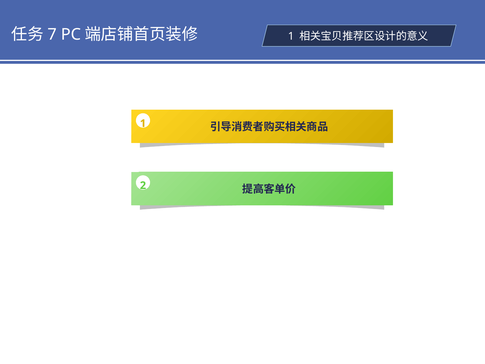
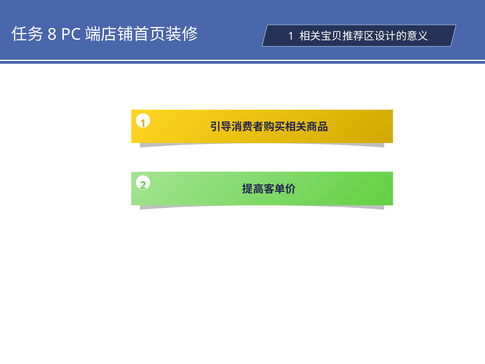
7: 7 -> 8 (52, 34)
